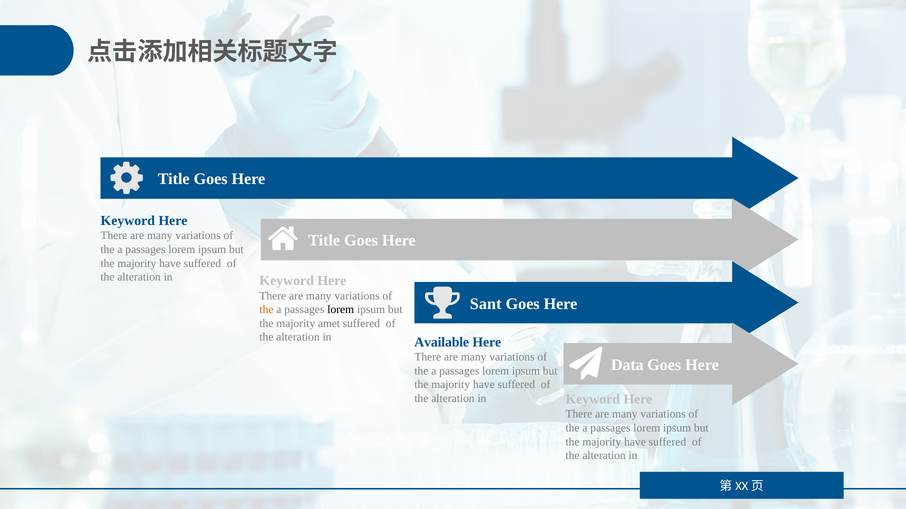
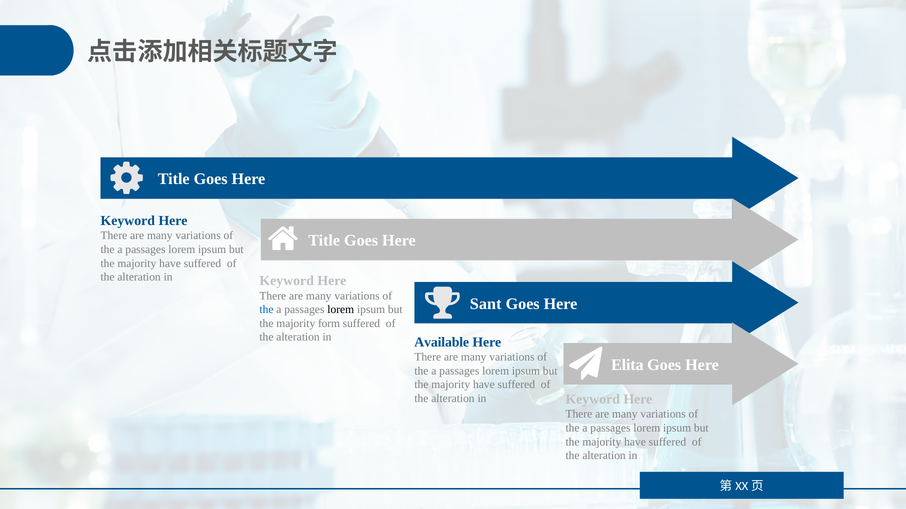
the colour: orange -> blue (266, 310)
amet: amet -> form (329, 324)
Data: Data -> Elita (627, 365)
